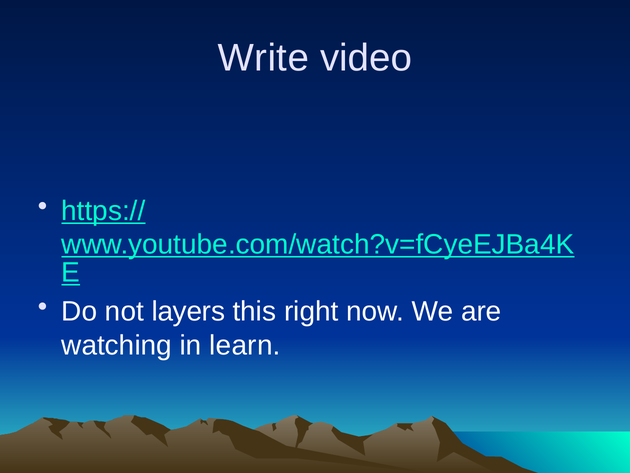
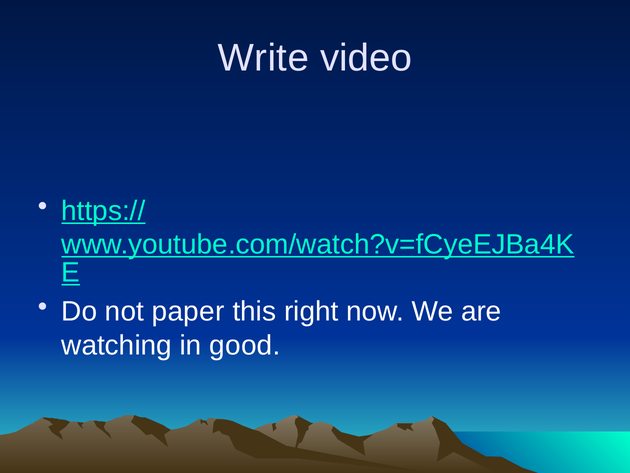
layers: layers -> paper (188, 311)
learn: learn -> good (245, 345)
